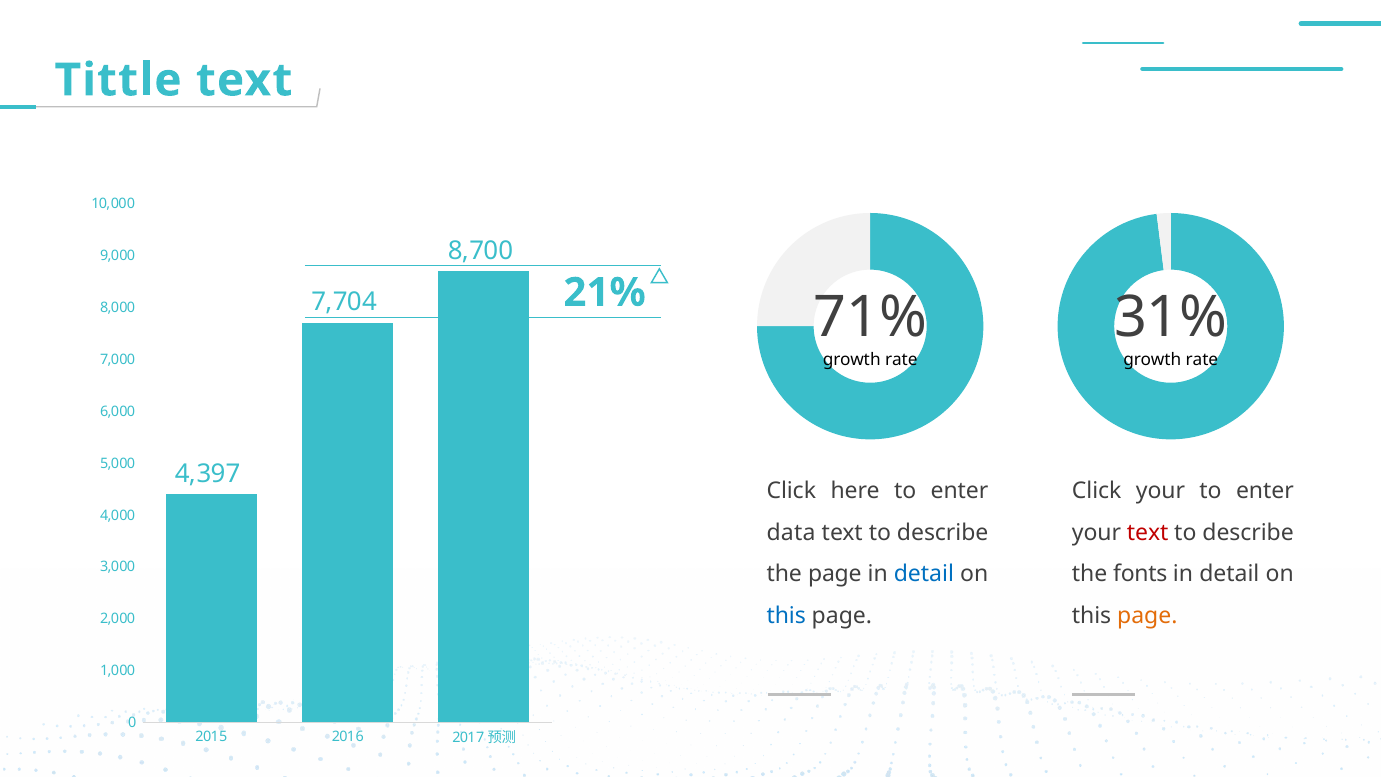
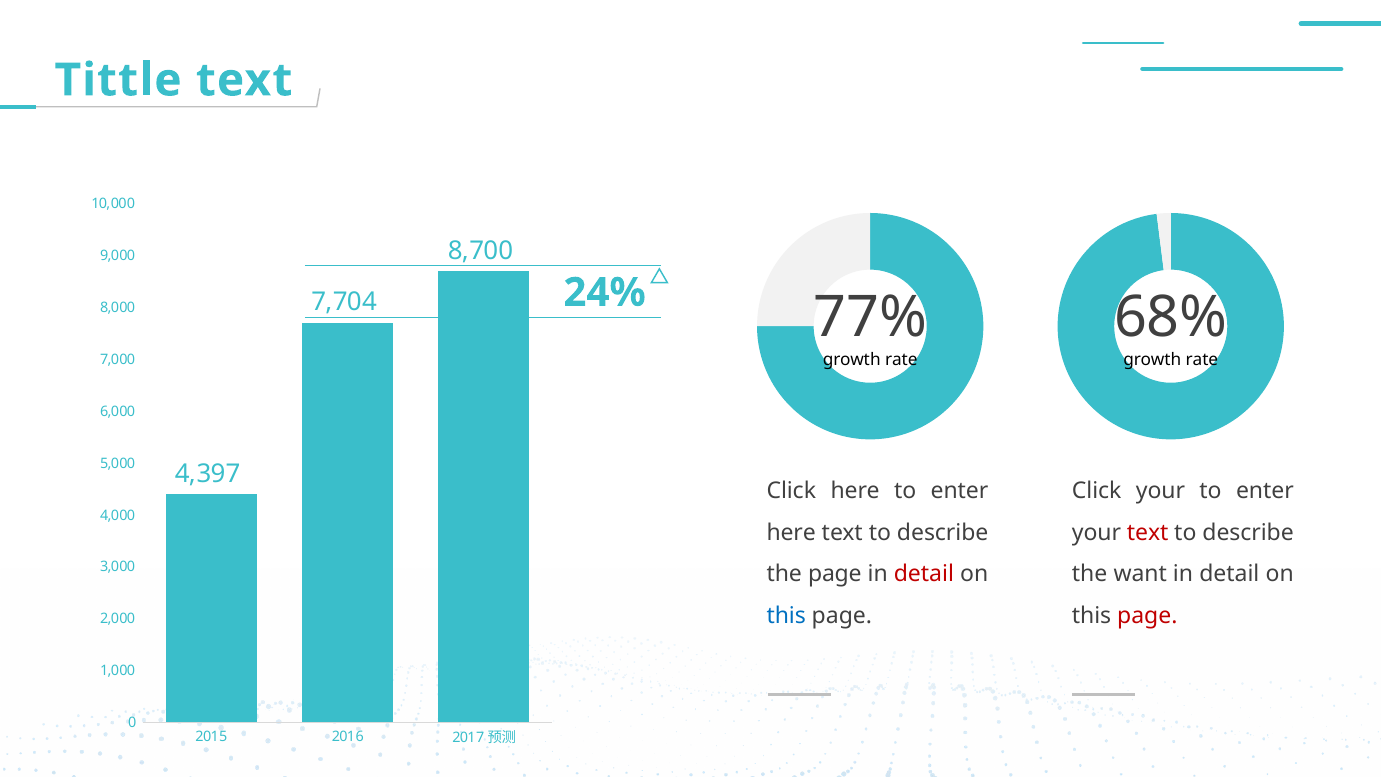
21%: 21% -> 24% (605, 292)
71%: 71% -> 77% (870, 318)
31%: 31% -> 68% (1171, 318)
data: data -> here (791, 533)
detail colour: blue -> red (924, 574)
fonts: fonts -> want (1140, 574)
page colour: orange -> red (1147, 615)
